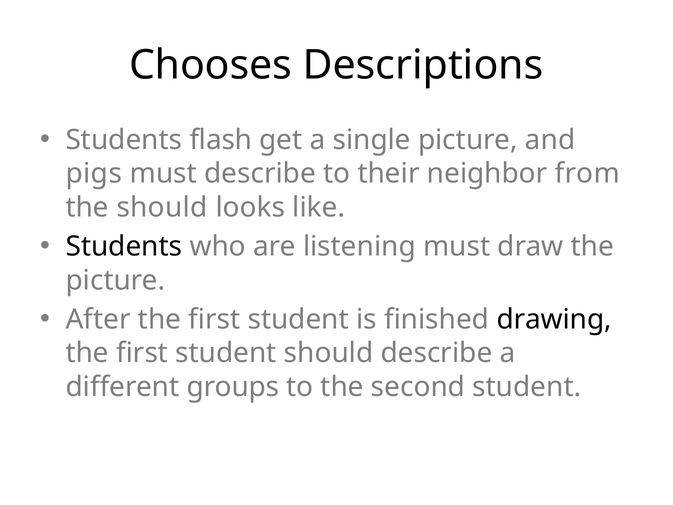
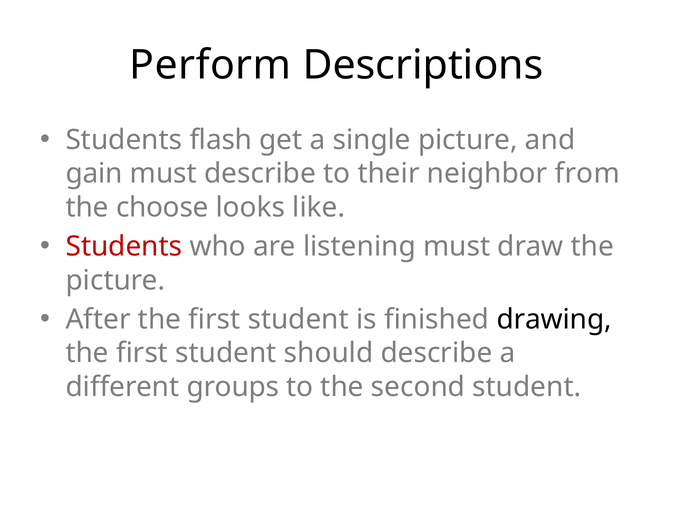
Chooses: Chooses -> Perform (210, 65)
pigs: pigs -> gain (94, 174)
the should: should -> choose (162, 207)
Students colour: black -> red (124, 246)
